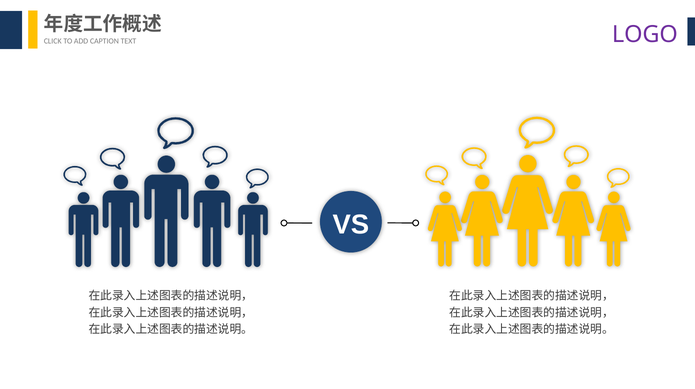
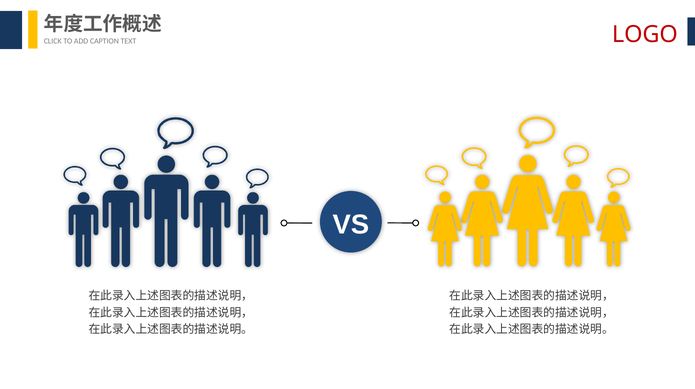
LOGO colour: purple -> red (645, 34)
